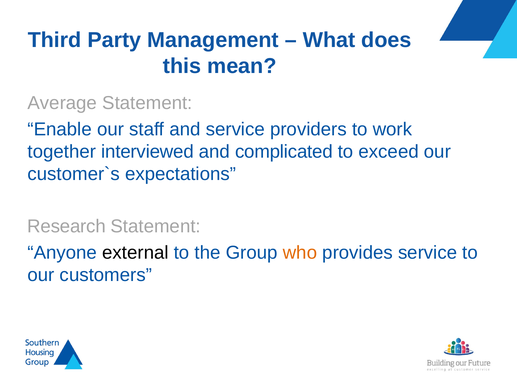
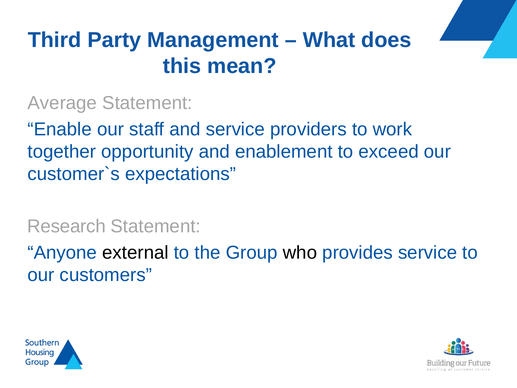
interviewed: interviewed -> opportunity (147, 152)
complicated: complicated -> enablement (284, 152)
who colour: orange -> black (300, 252)
